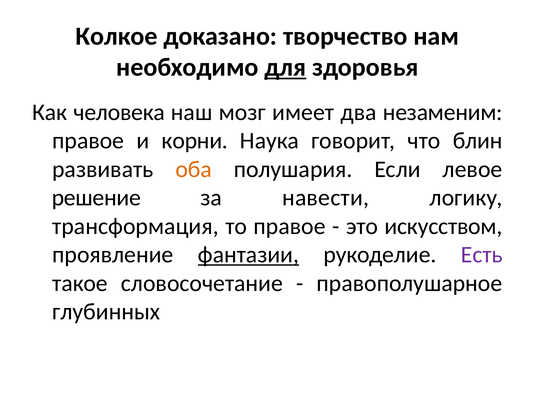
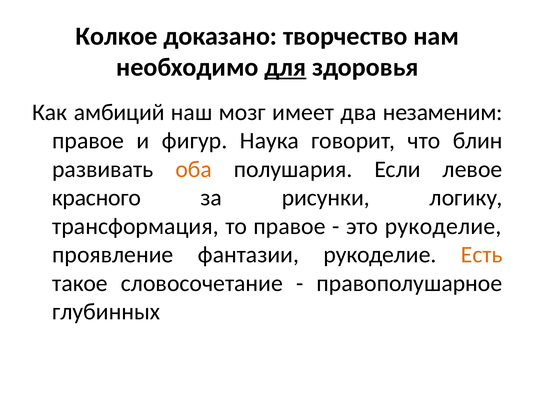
человека: человека -> амбиций (119, 112)
корни: корни -> фигур (195, 141)
решение: решение -> красного (96, 198)
навести: навести -> рисунки (326, 198)
это искусством: искусством -> рукоделие (443, 226)
фантазии underline: present -> none (248, 255)
Есть colour: purple -> orange (482, 255)
